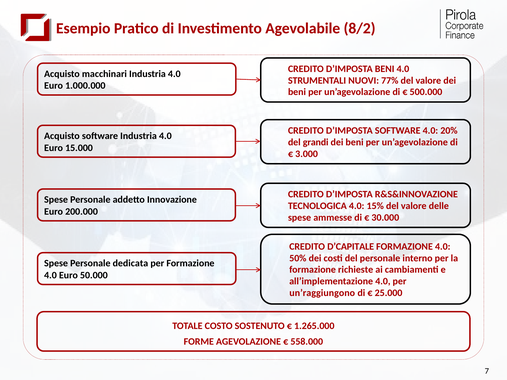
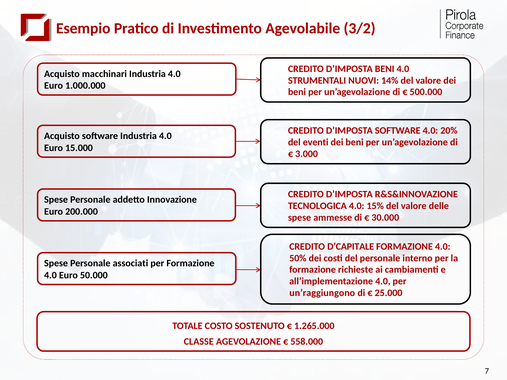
8/2: 8/2 -> 3/2 (360, 29)
77%: 77% -> 14% (390, 81)
grandi: grandi -> eventi (316, 142)
dedicata: dedicata -> associati (130, 264)
FORME: FORME -> CLASSE (199, 342)
